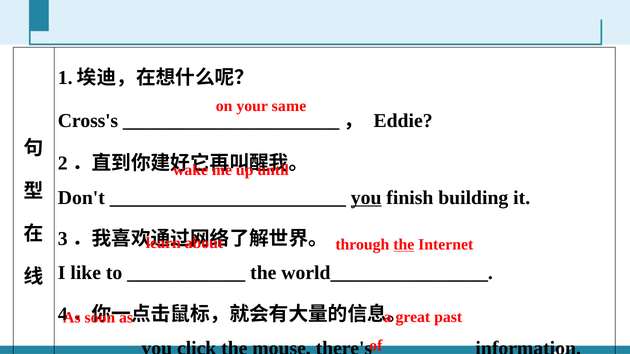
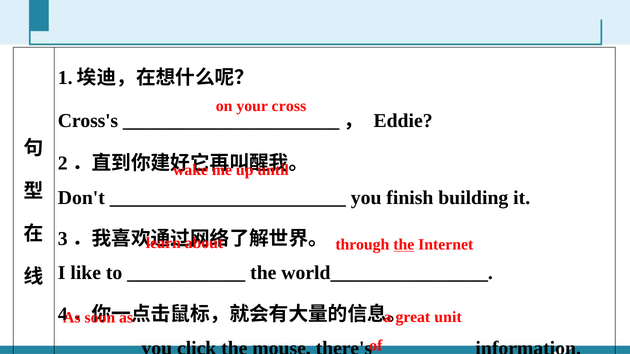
same: same -> cross (289, 106)
you underline: present -> none (366, 198)
past: past -> unit (448, 317)
